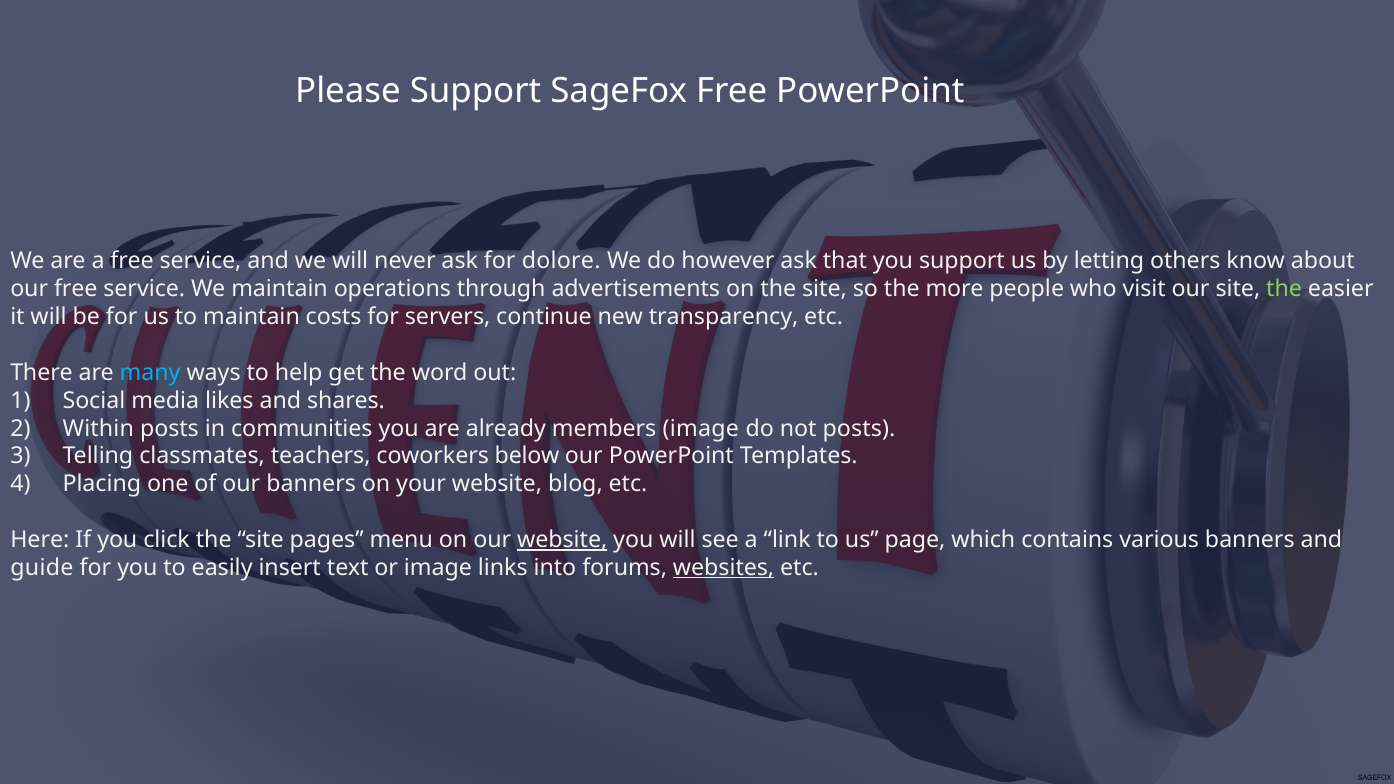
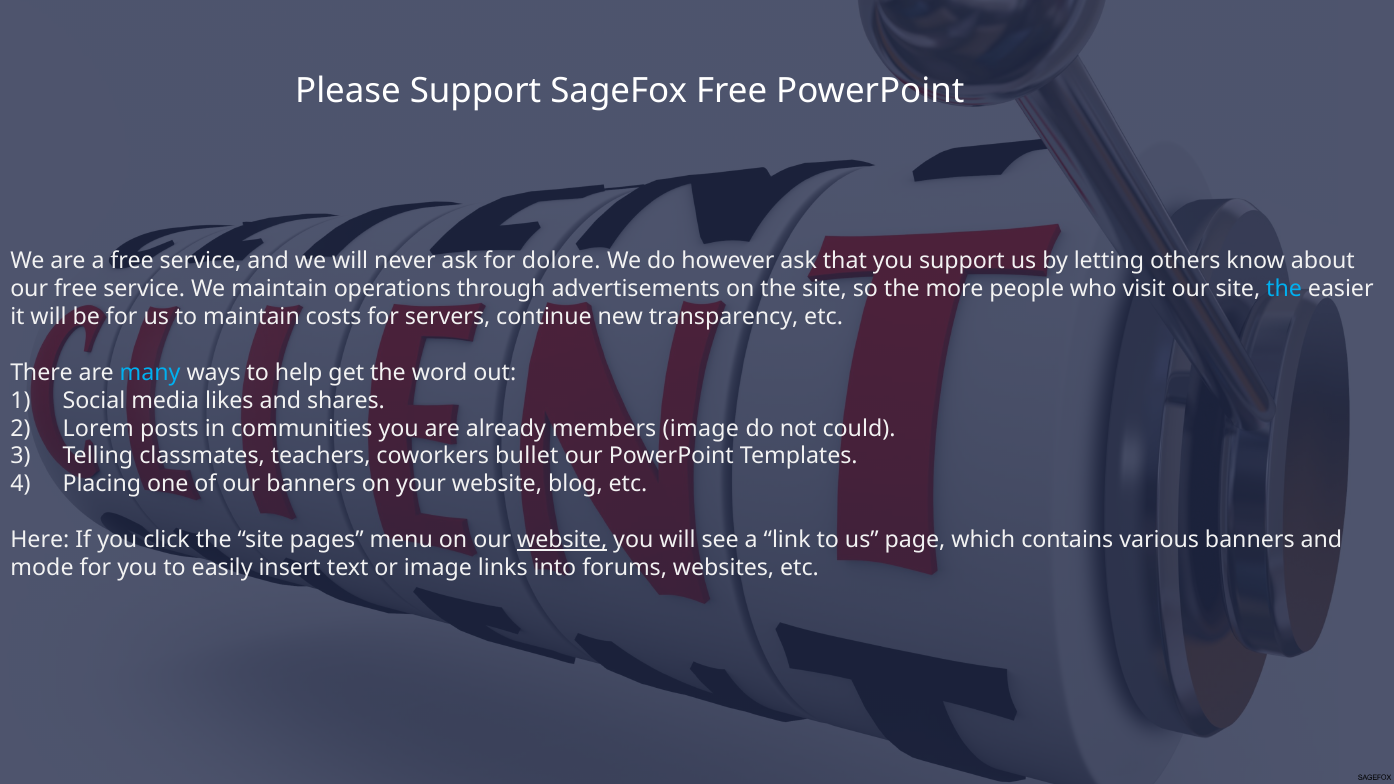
the colour: light green -> light blue (1284, 289)
Within: Within -> Lorem (98, 428)
not posts: posts -> could (859, 428)
below: below -> bullet (527, 456)
guide: guide -> mode (42, 568)
websites underline: present -> none (724, 568)
